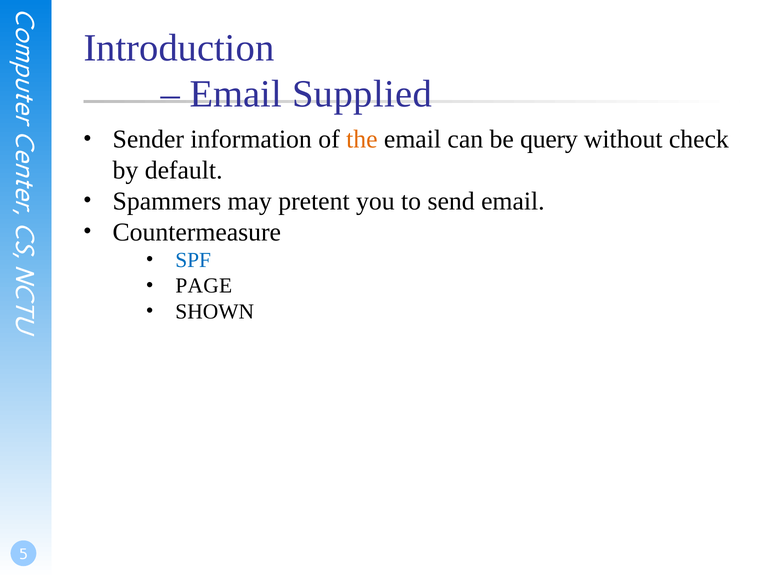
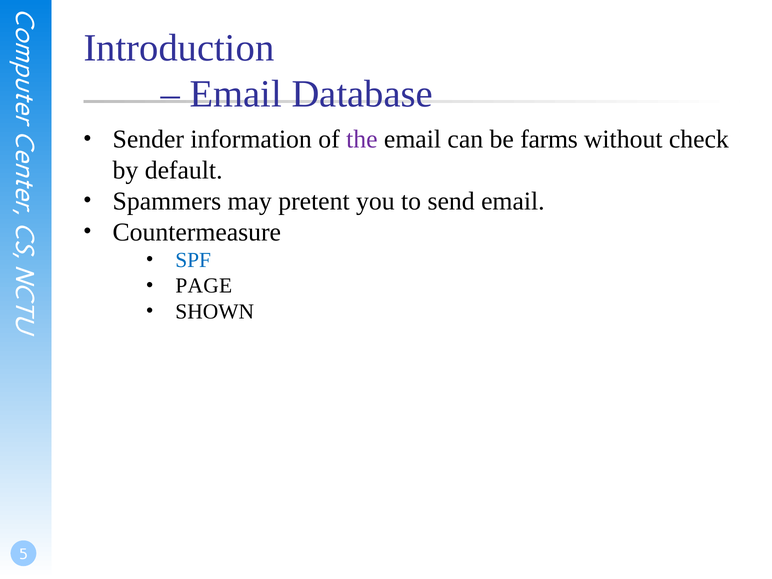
Supplied: Supplied -> Database (362, 94)
the colour: orange -> purple (362, 139)
query: query -> farms (549, 139)
